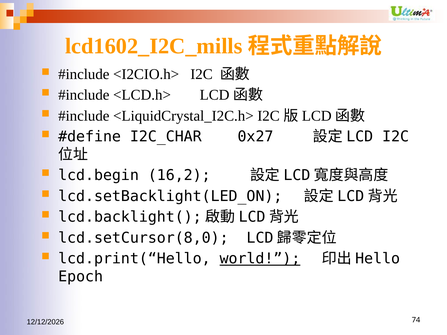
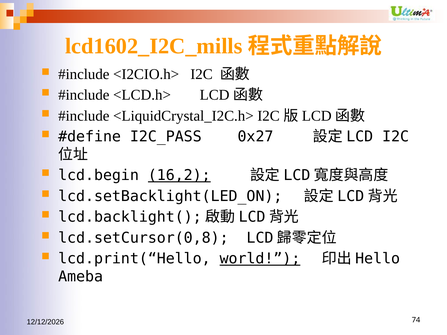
I2C_CHAR: I2C_CHAR -> I2C_PASS (166, 137)
16,2 underline: none -> present (179, 176)
lcd.setCursor(8,0: lcd.setCursor(8,0 -> lcd.setCursor(0,8 (143, 238)
Epoch: Epoch -> Ameba (81, 277)
